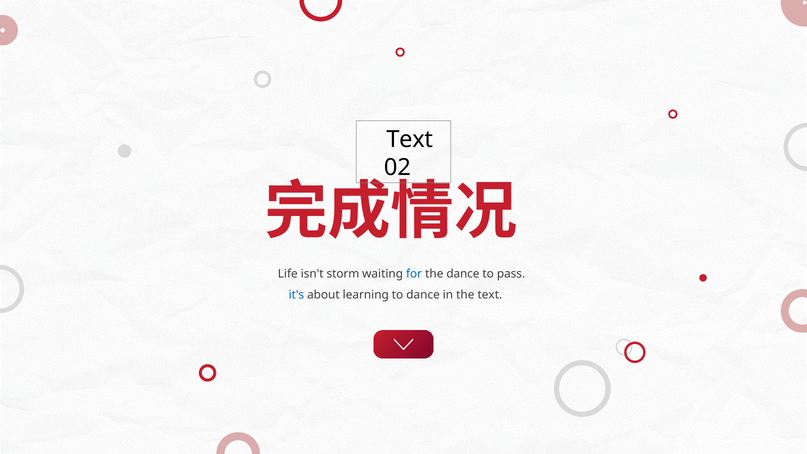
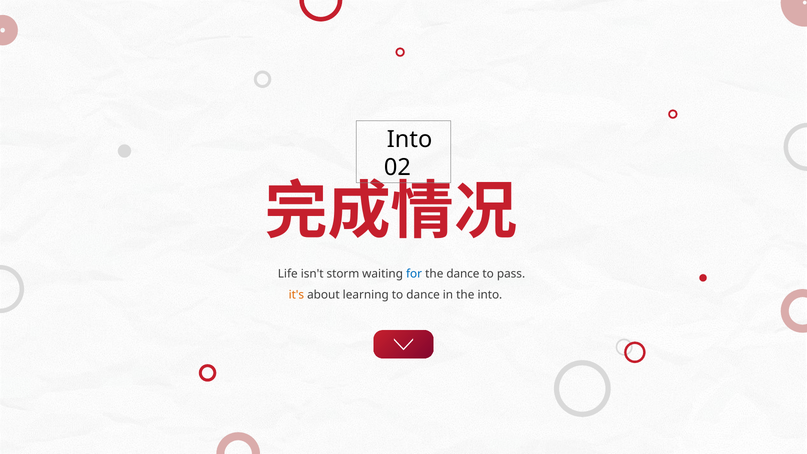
Text: Text -> Into (410, 139)
it's colour: blue -> orange (296, 295)
the text: text -> into (490, 295)
